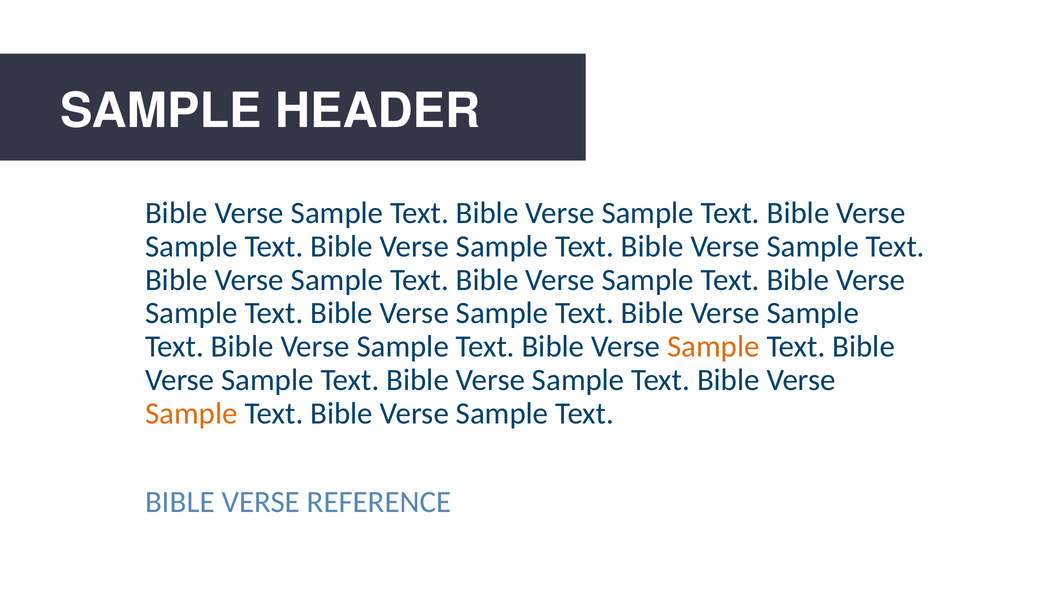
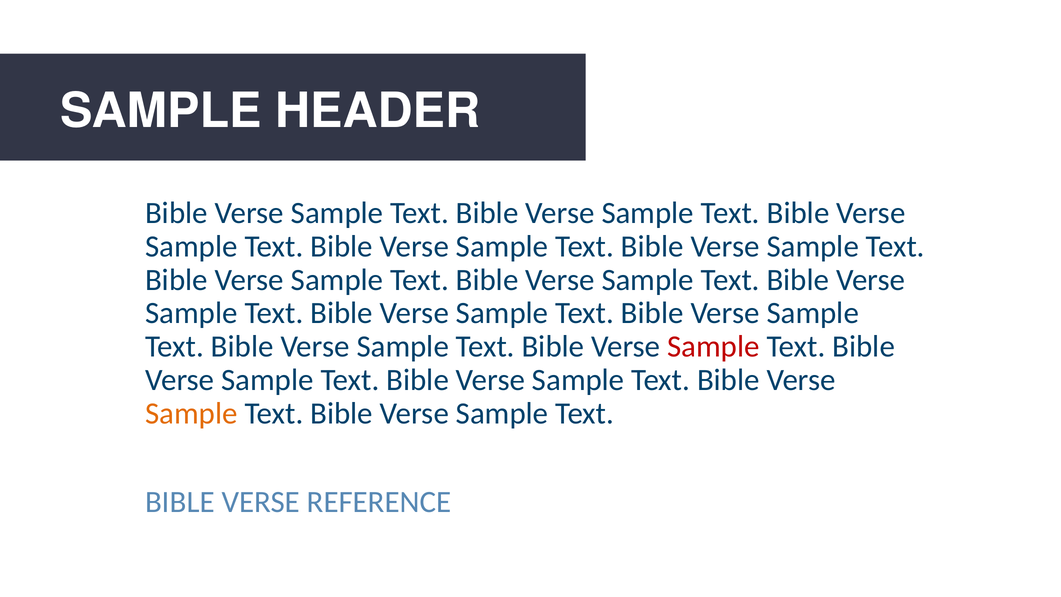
Sample colour: orange -> red (713, 346)
